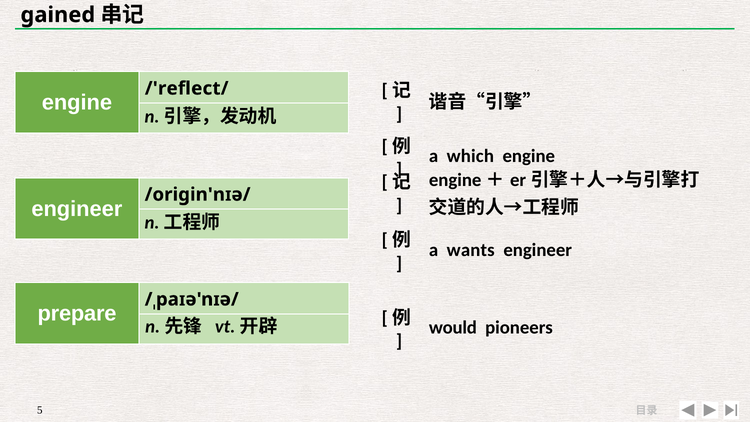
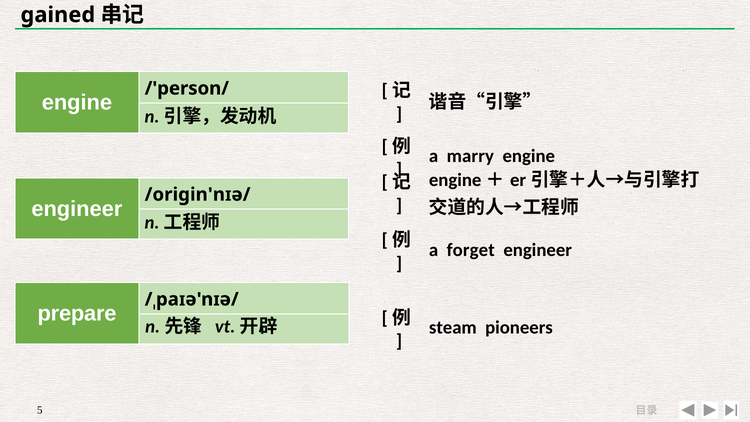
/'reflect/: /'reflect/ -> /'person/ (187, 88)
which: which -> marry (470, 156)
wants: wants -> forget (471, 250)
would: would -> steam (453, 327)
